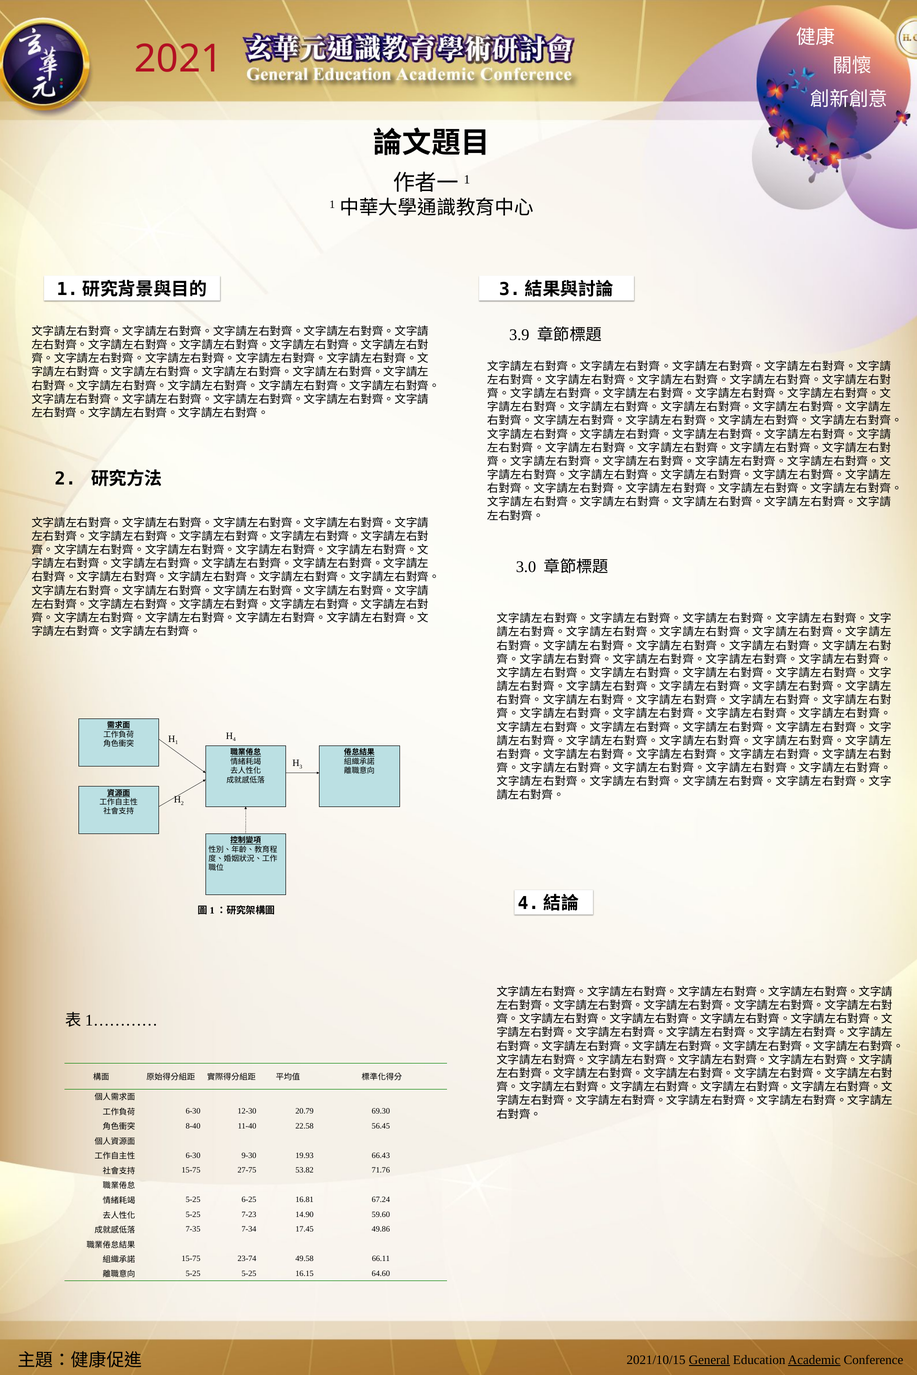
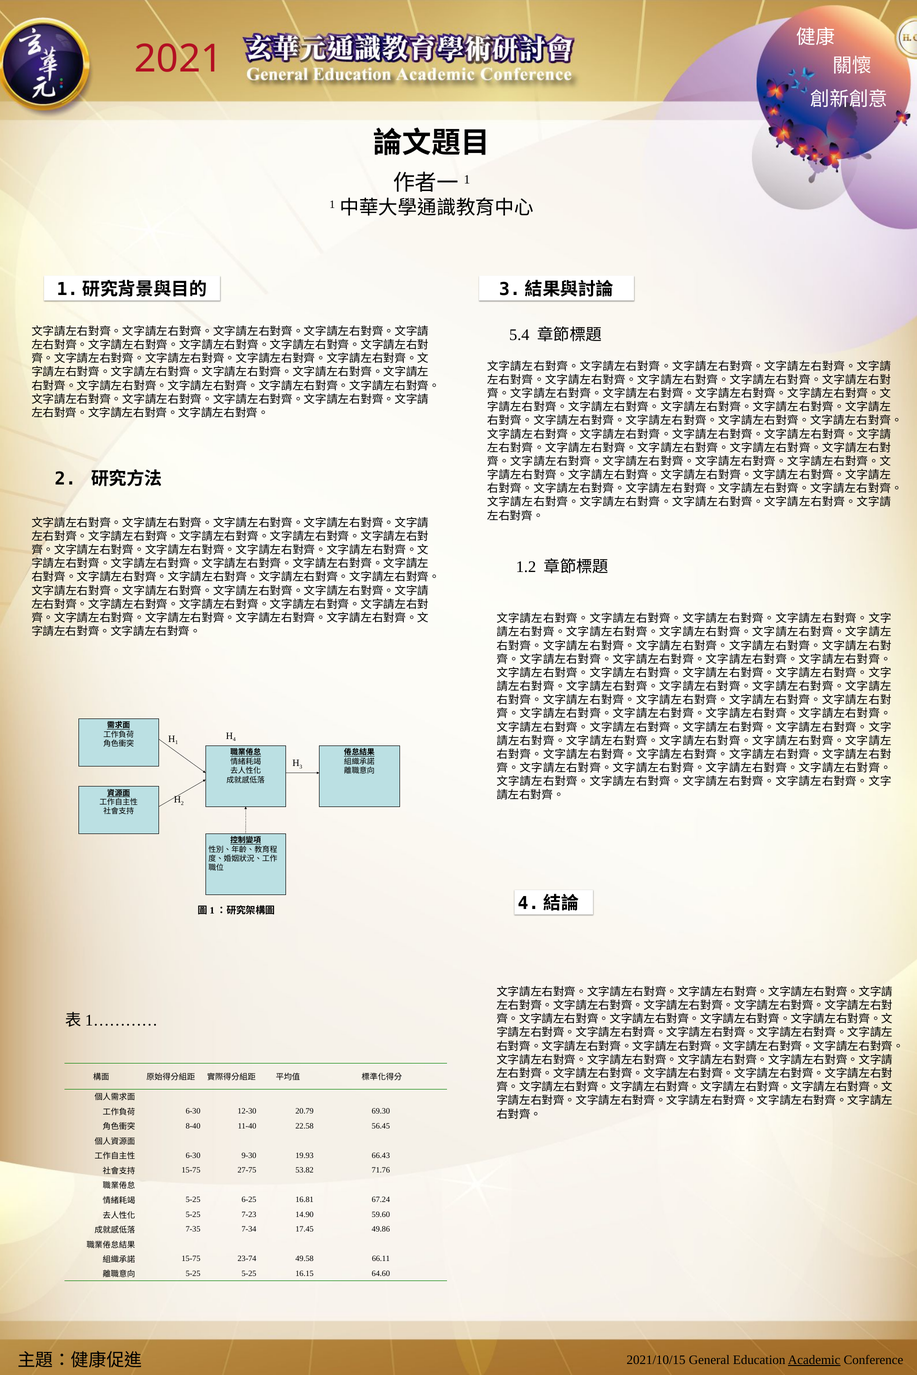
3.9: 3.9 -> 5.4 (519, 335)
3.0: 3.0 -> 1.2 (526, 567)
General underline: present -> none (709, 1360)
